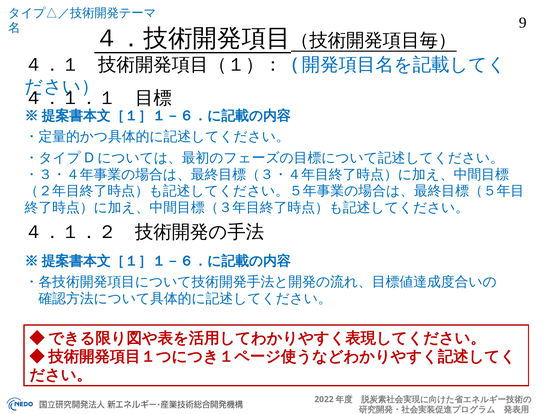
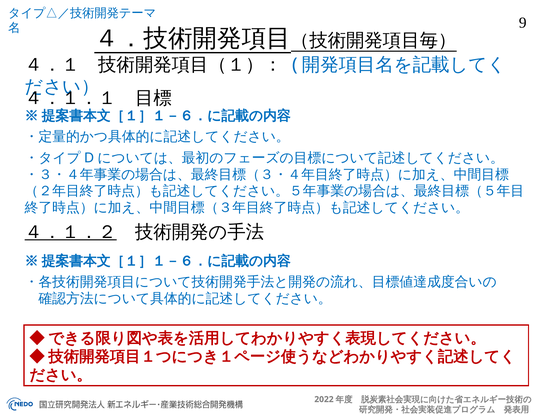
４．１．２ underline: none -> present (71, 232)
